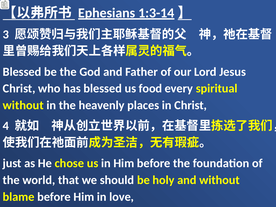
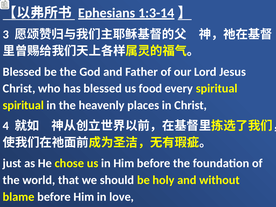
without: without -> spiritual (23, 105)
